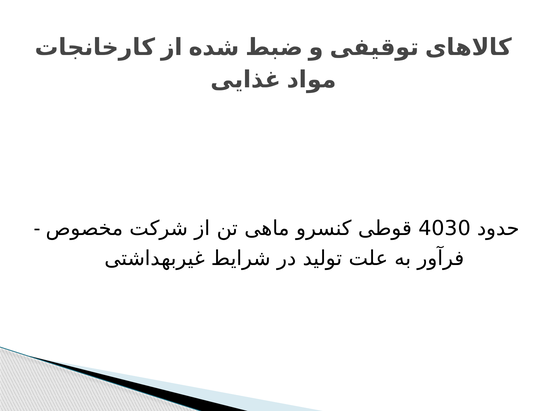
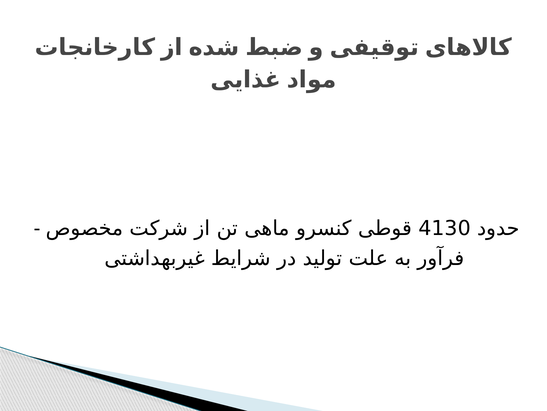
4030: 4030 -> 4130 (445, 228)
